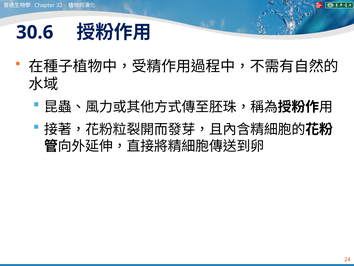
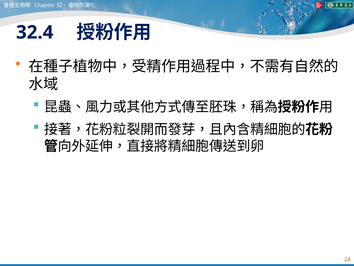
30.6: 30.6 -> 32.4 (35, 32)
